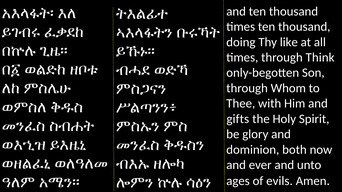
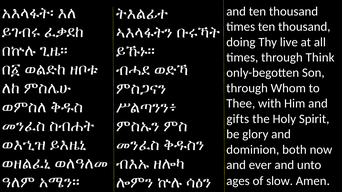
like: like -> live (289, 42)
evils: evils -> slow (280, 181)
